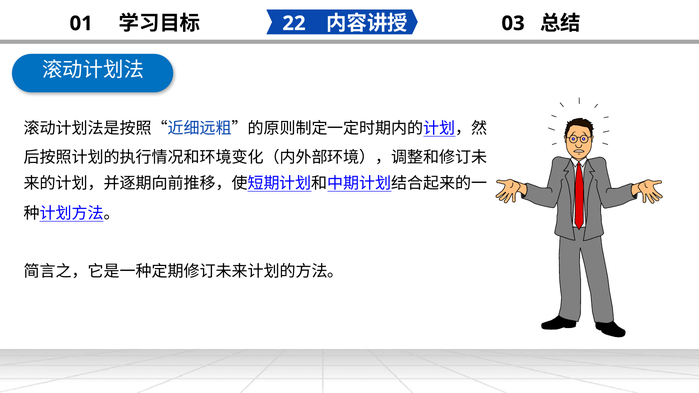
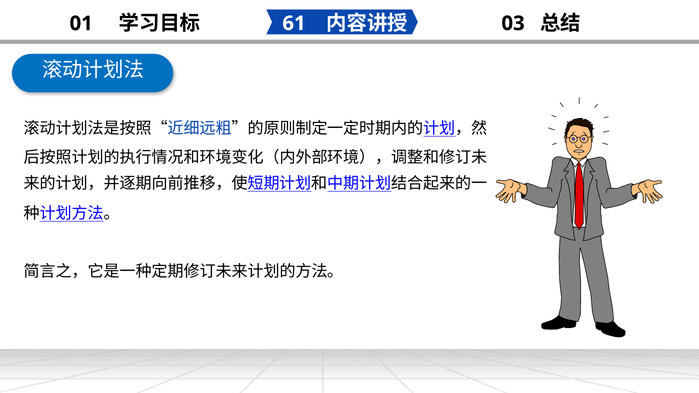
22: 22 -> 61 (294, 23)
